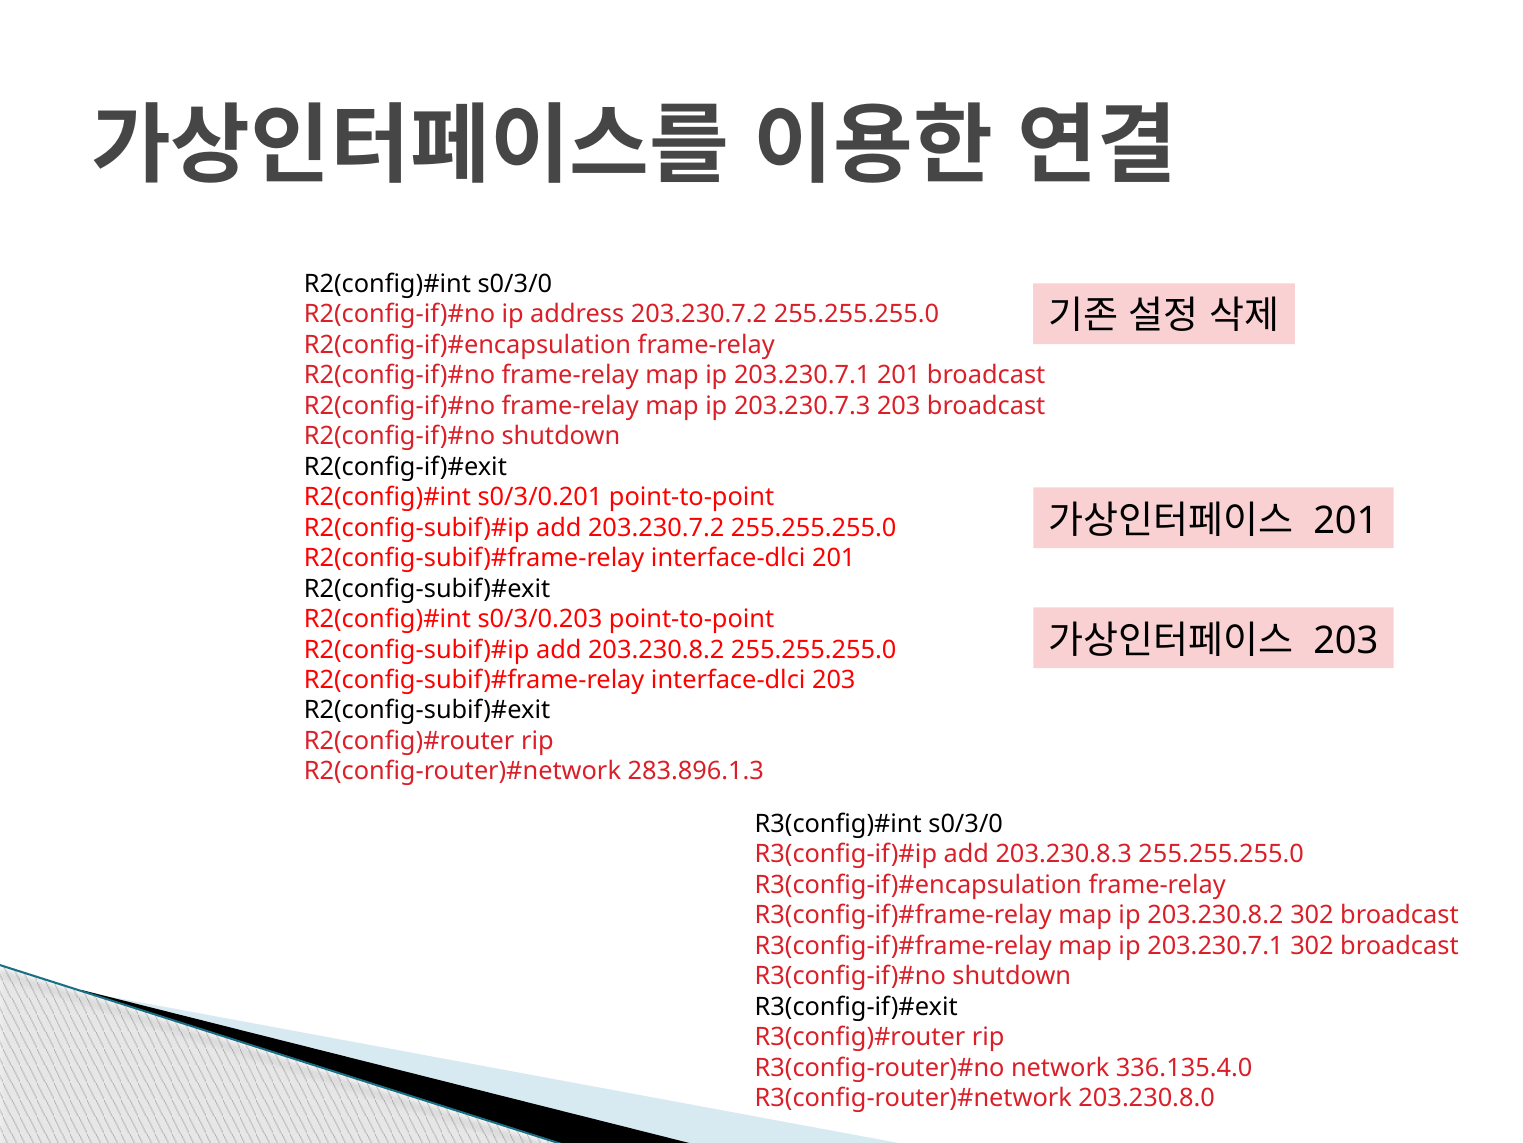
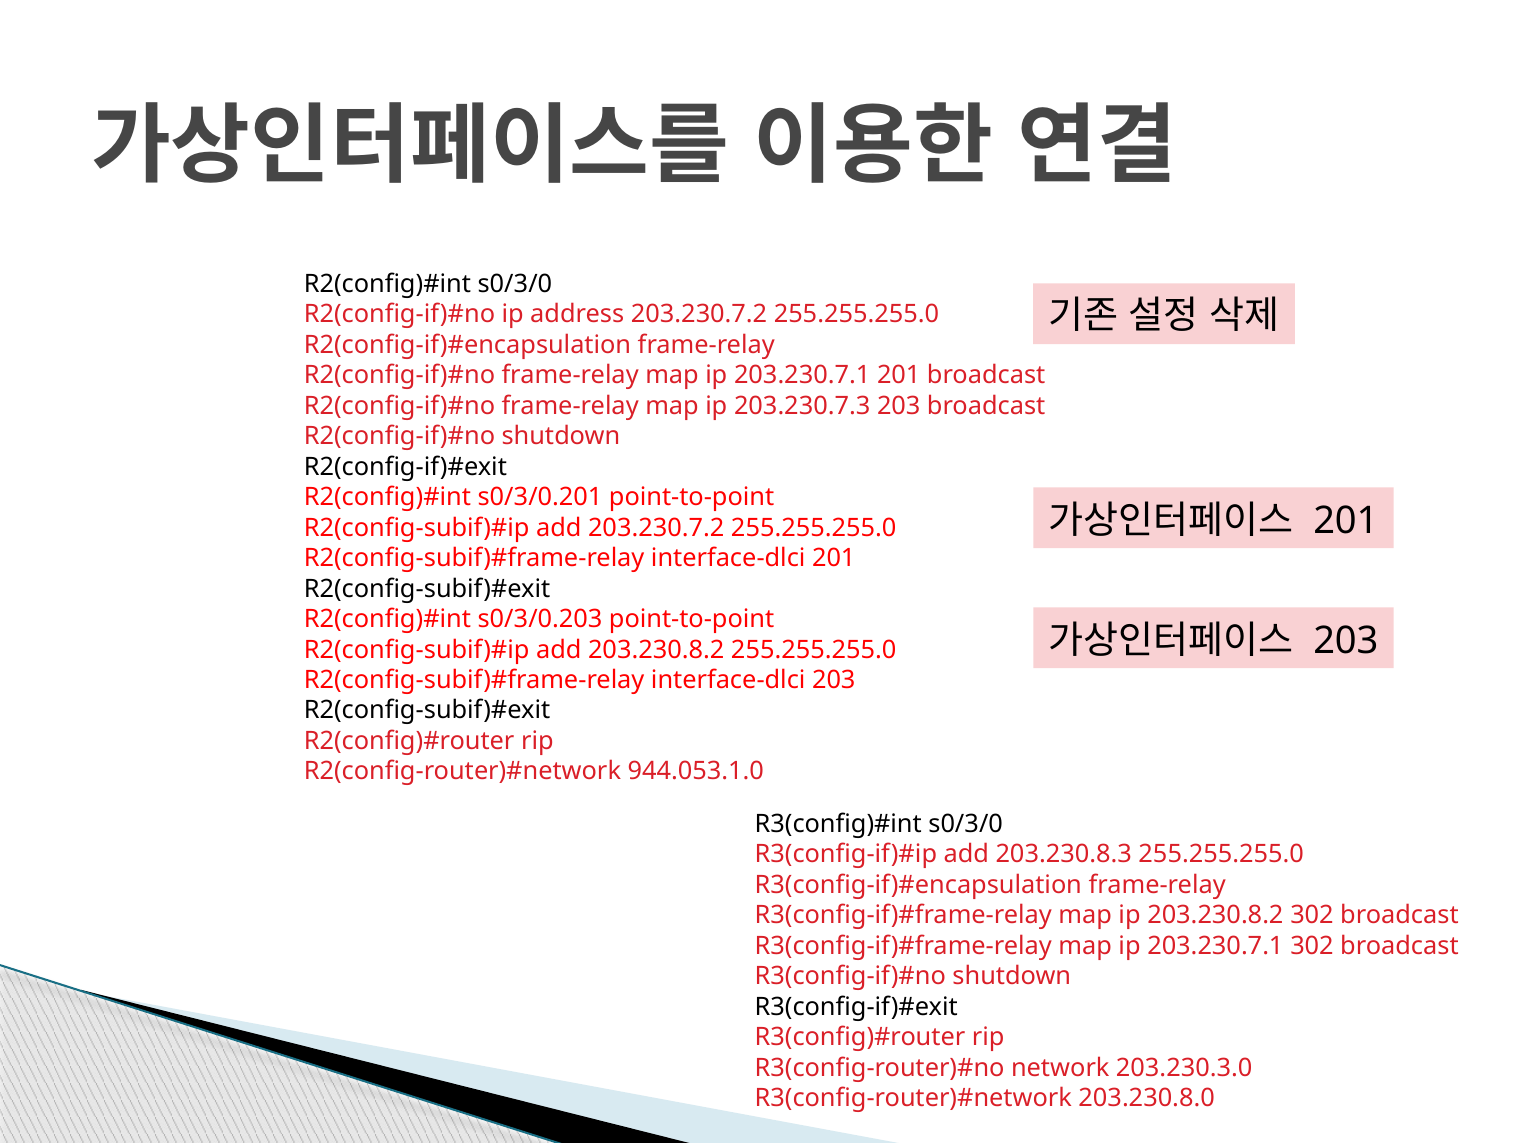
283.896.1.3: 283.896.1.3 -> 944.053.1.0 (696, 771)
336.135.4.0: 336.135.4.0 -> 203.230.3.0 (1184, 1067)
